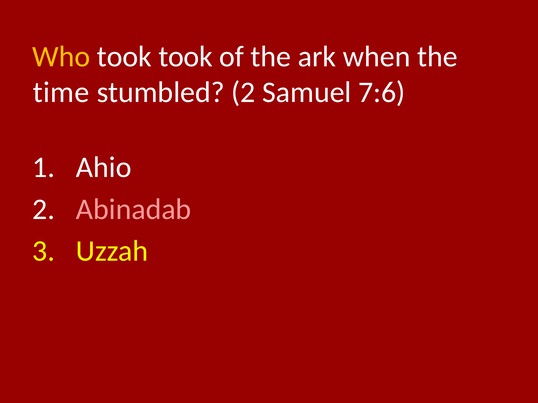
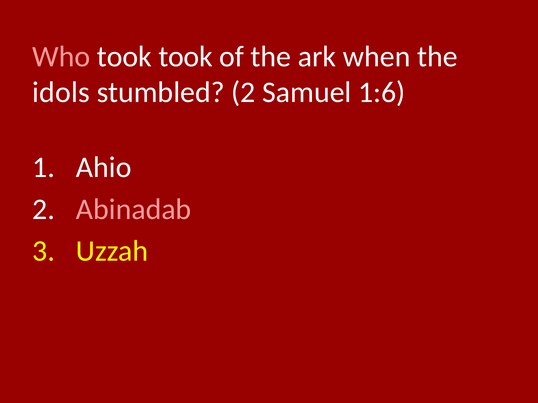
Who colour: yellow -> pink (61, 57)
time: time -> idols (61, 92)
7:6: 7:6 -> 1:6 (382, 92)
